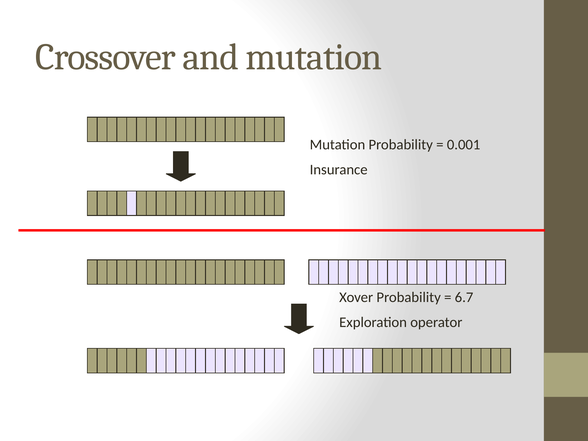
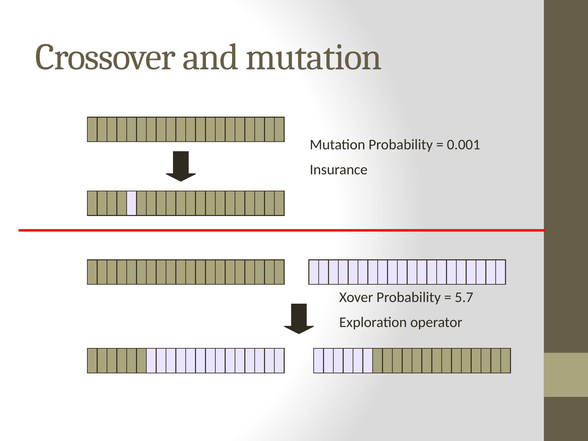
6.7: 6.7 -> 5.7 (464, 297)
